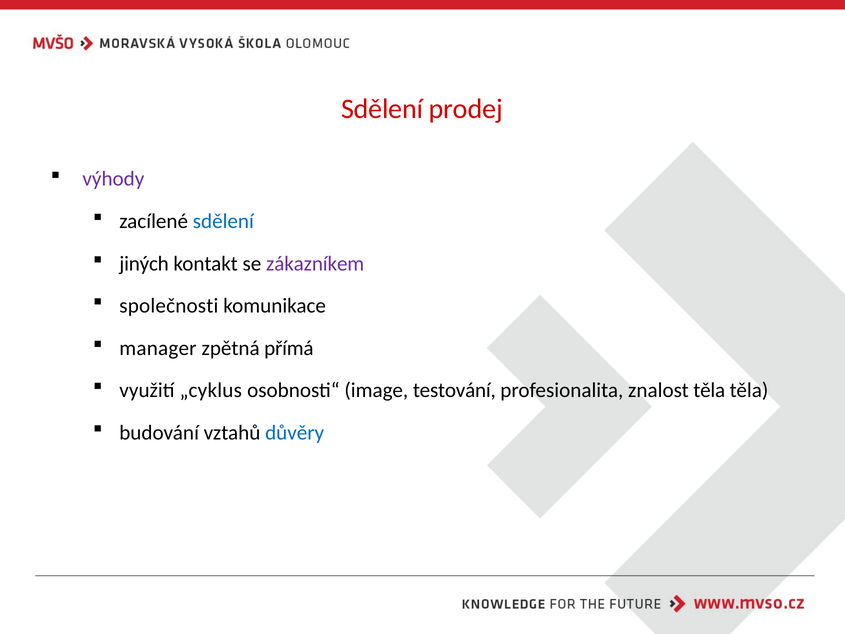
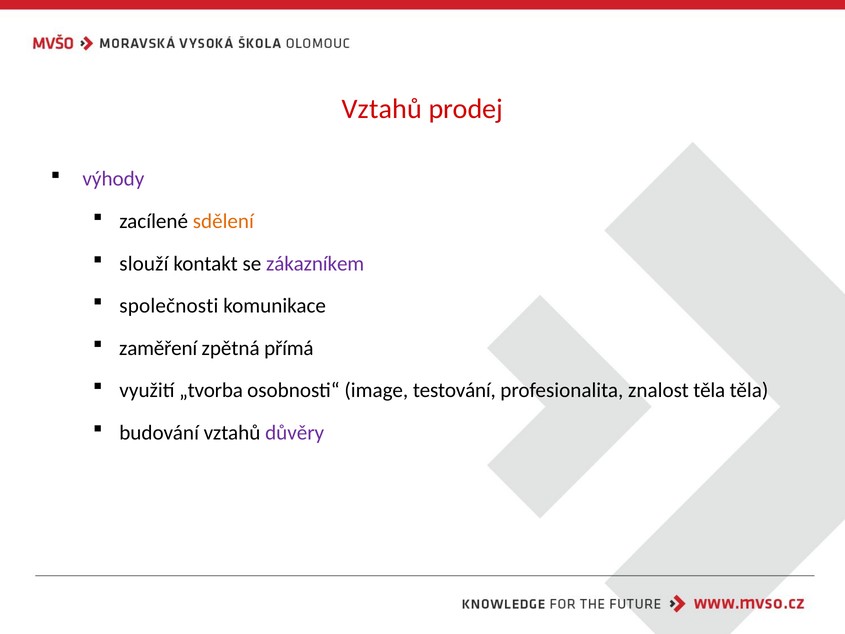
Sdělení: Sdělení -> Vztahů (382, 109)
sdělení colour: blue -> orange (223, 221)
jiných: jiných -> slouží (144, 263)
manager: manager -> zaměření (158, 348)
„cyklus: „cyklus -> „tvorba (211, 390)
důvěry colour: blue -> purple (295, 432)
